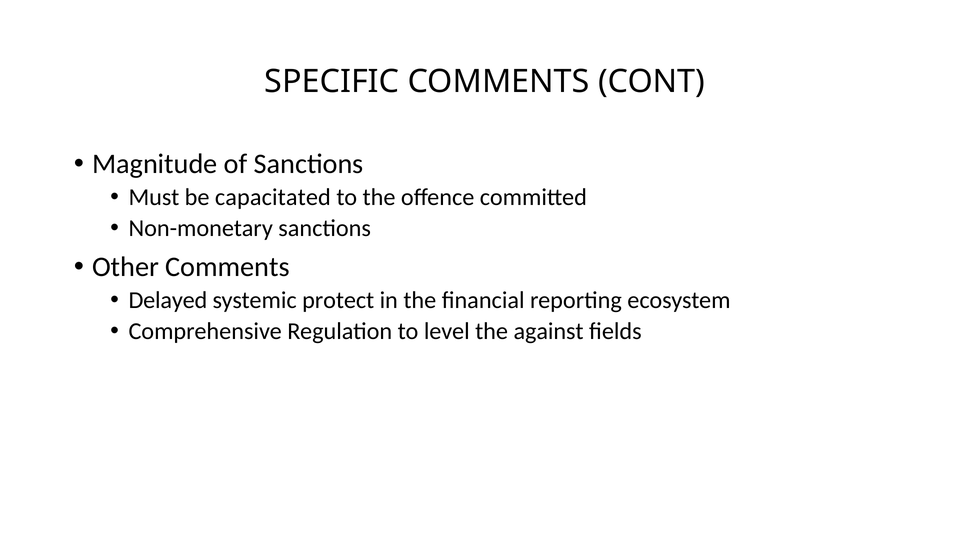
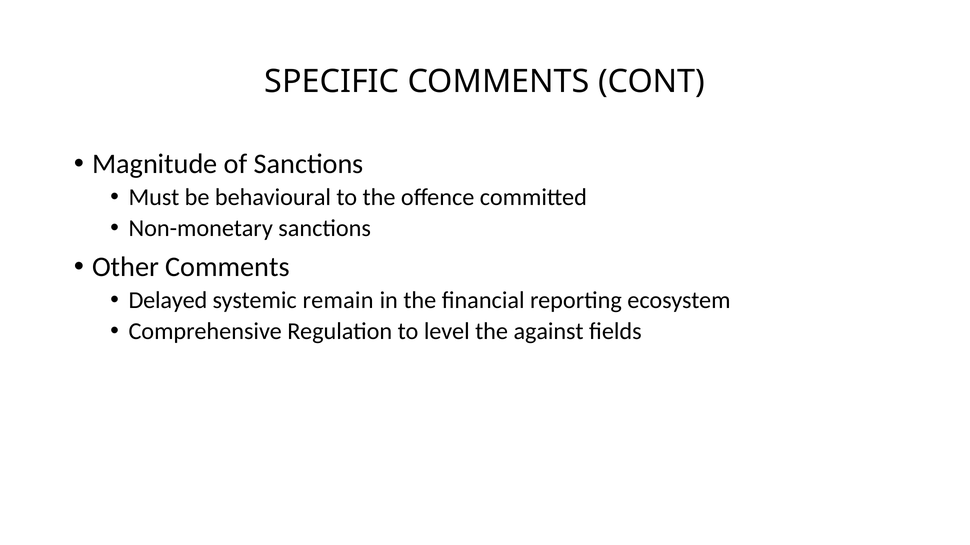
capacitated: capacitated -> behavioural (273, 197)
protect: protect -> remain (338, 301)
